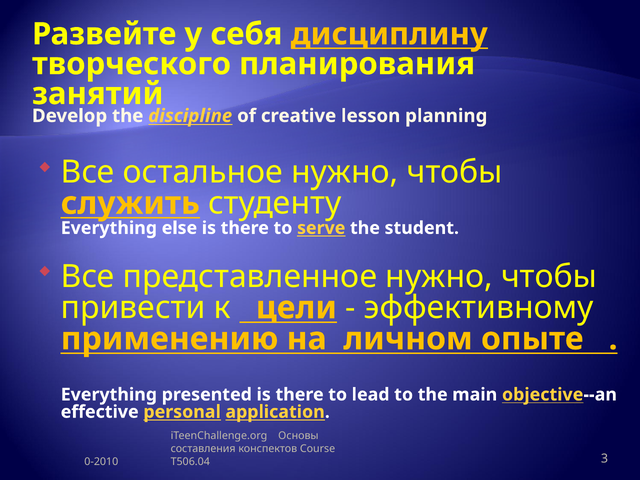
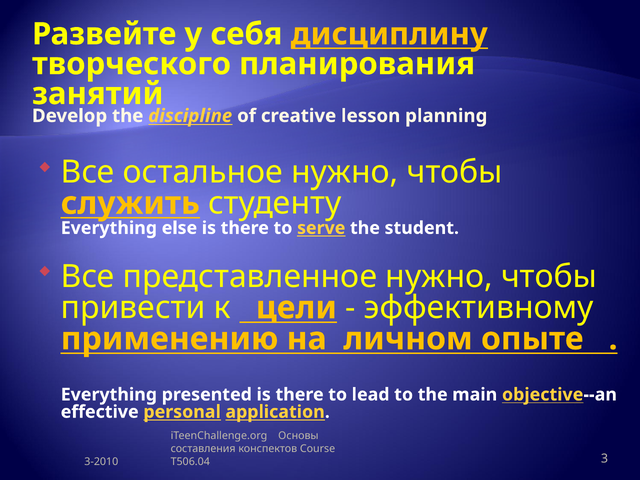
0-2010: 0-2010 -> 3-2010 (101, 462)
